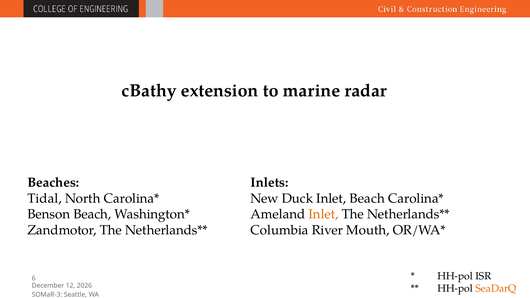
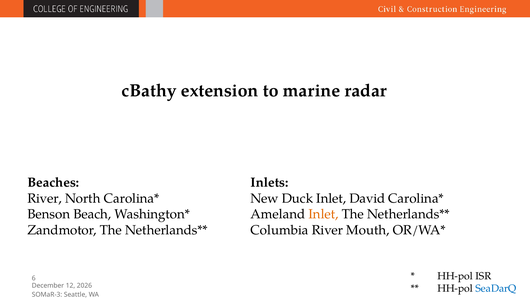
Tidal: Tidal -> River (45, 198)
Inlet Beach: Beach -> David (367, 198)
SeaDarQ colour: orange -> blue (496, 289)
